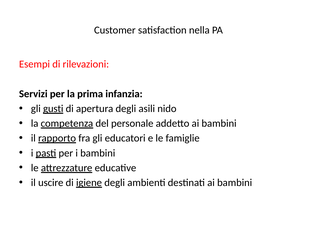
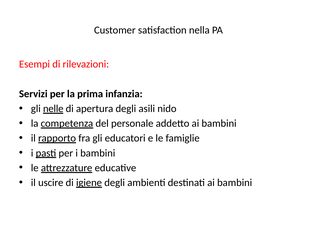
gusti: gusti -> nelle (53, 109)
